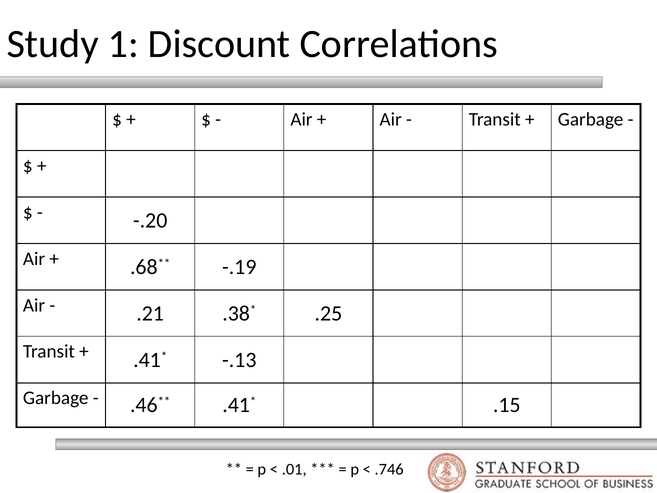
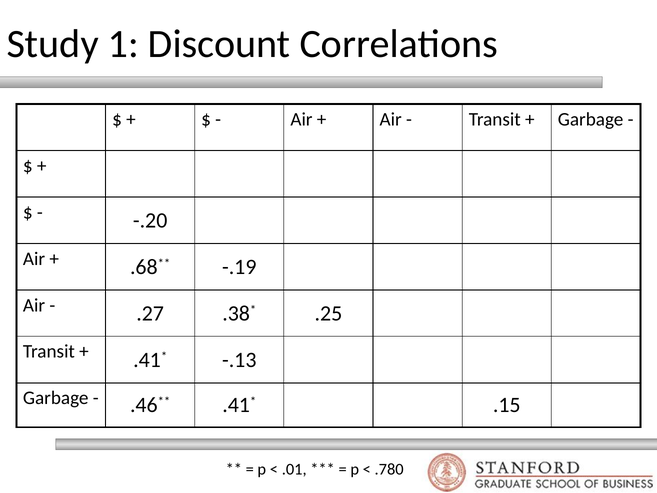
.21: .21 -> .27 (150, 313)
.746: .746 -> .780 (389, 469)
